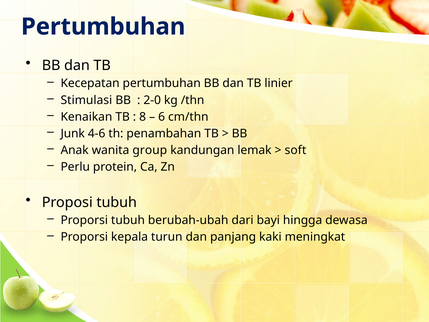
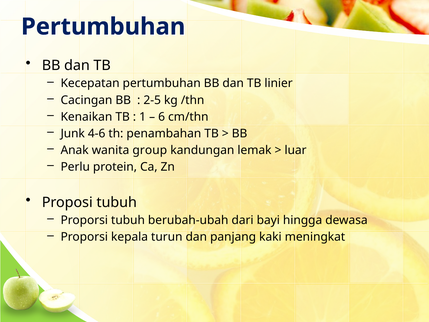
Stimulasi: Stimulasi -> Cacingan (86, 100)
2-0: 2-0 -> 2-5 (152, 100)
8: 8 -> 1 (143, 117)
soft: soft -> luar (296, 150)
